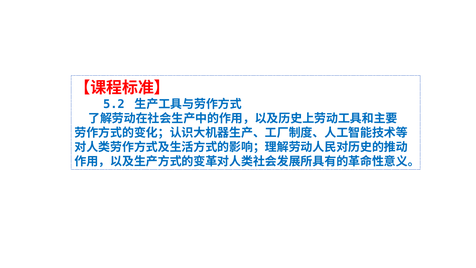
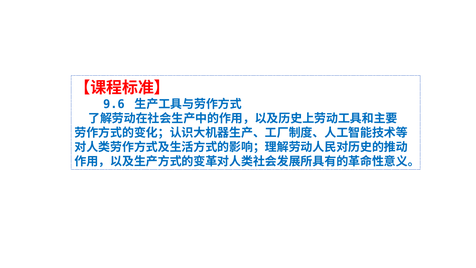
5.2: 5.2 -> 9.6 (114, 104)
